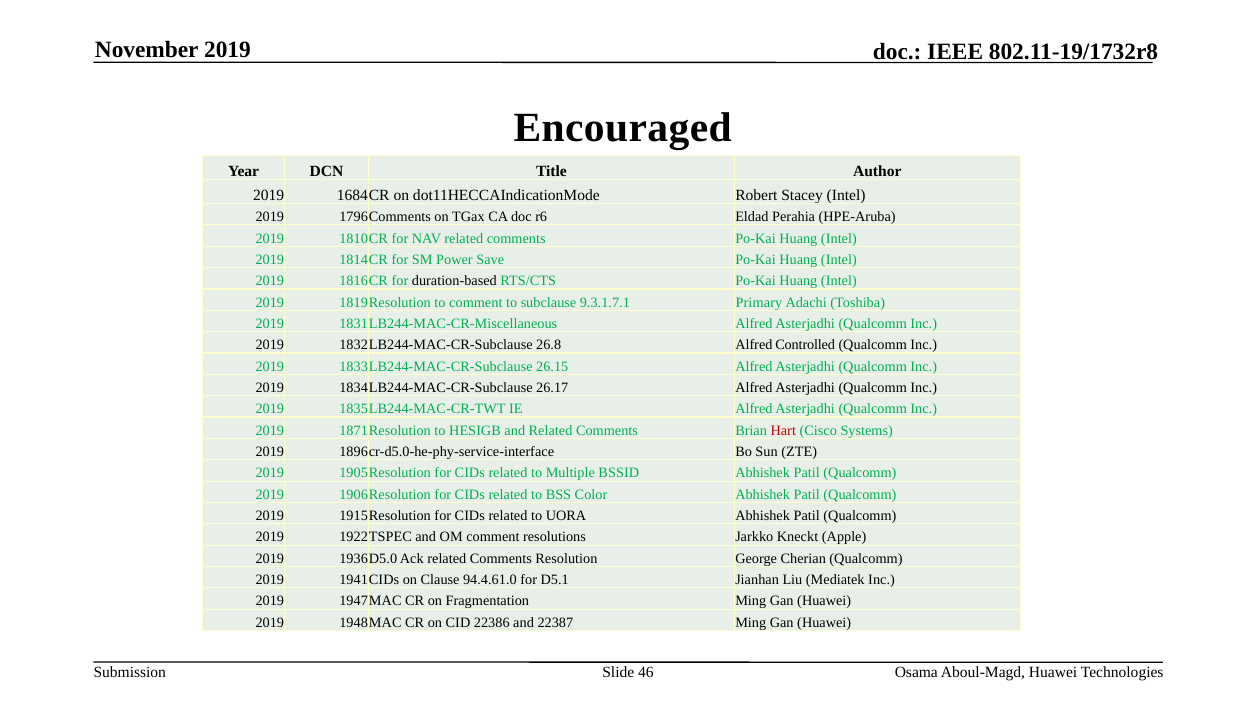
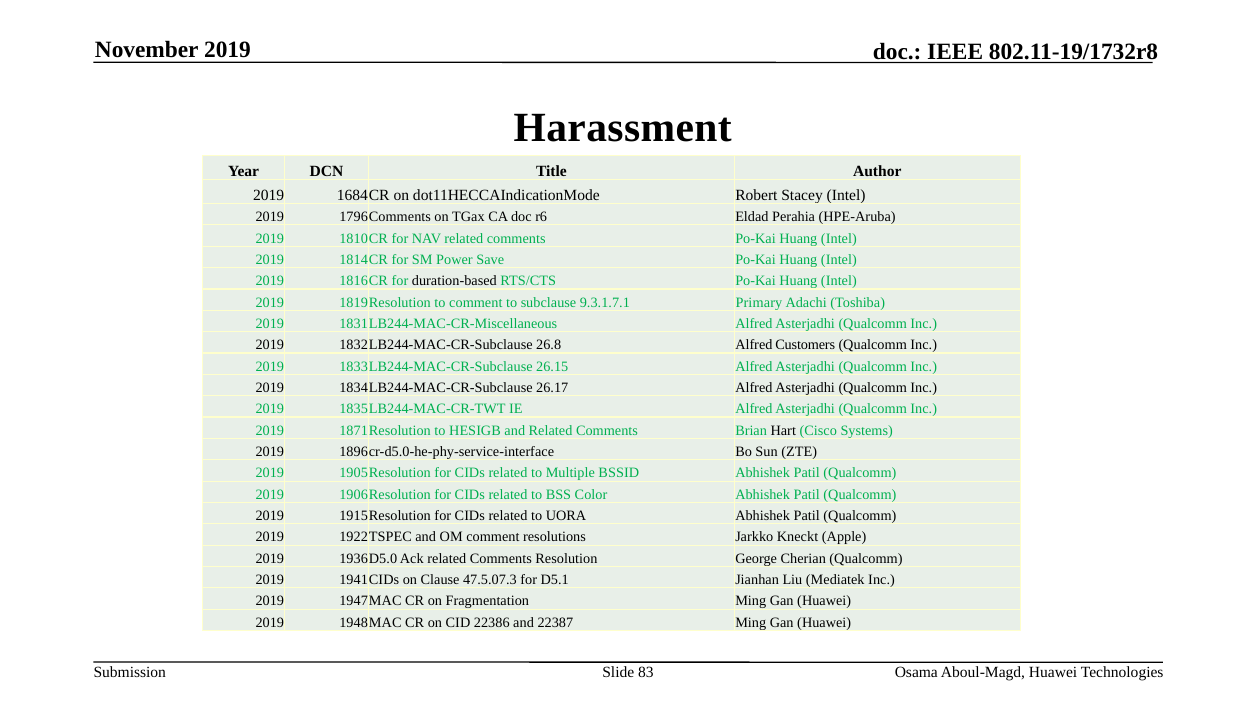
Encouraged: Encouraged -> Harassment (623, 127)
Controlled: Controlled -> Customers (805, 345)
Hart colour: red -> black (783, 430)
94.4.61.0: 94.4.61.0 -> 47.5.07.3 (490, 580)
46: 46 -> 83 (646, 672)
